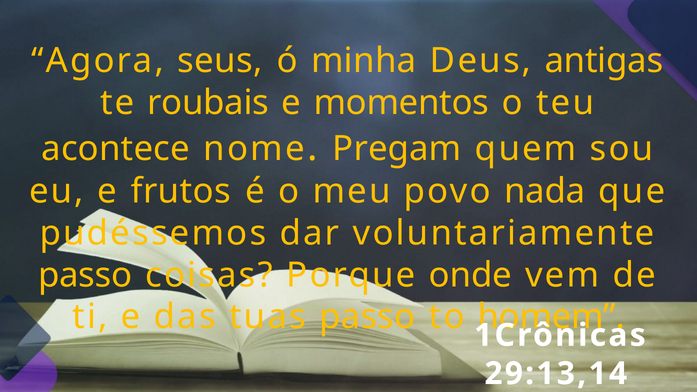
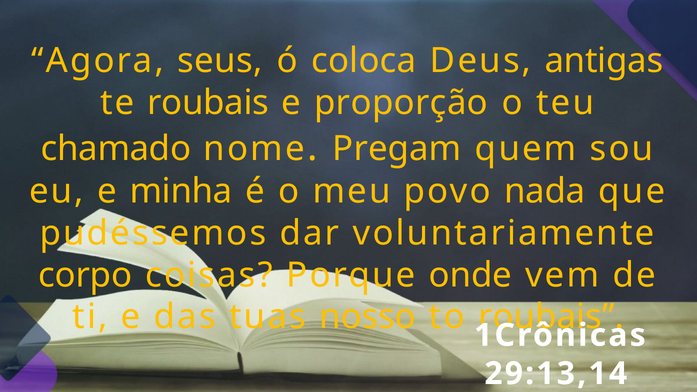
minha: minha -> coloca (364, 61)
momentos: momentos -> proporção (401, 103)
acontece: acontece -> chamado (116, 149)
frutos: frutos -> minha (181, 191)
passo: passo -> corpo (85, 275)
tuas passo: passo -> nosso (367, 317)
to homem: homem -> roubais (551, 317)
